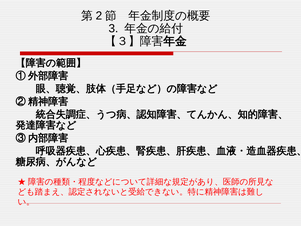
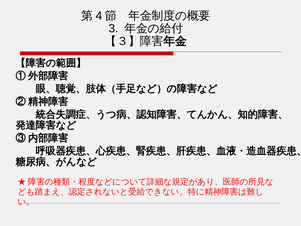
2: 2 -> 4 (99, 16)
